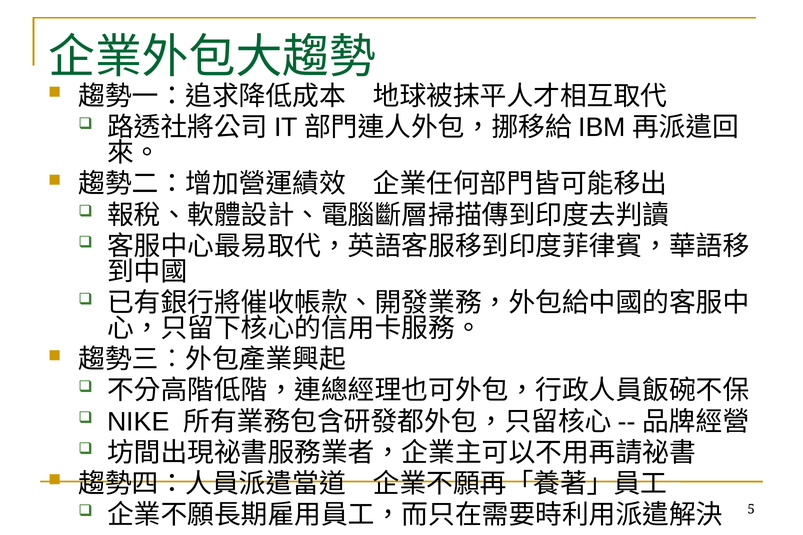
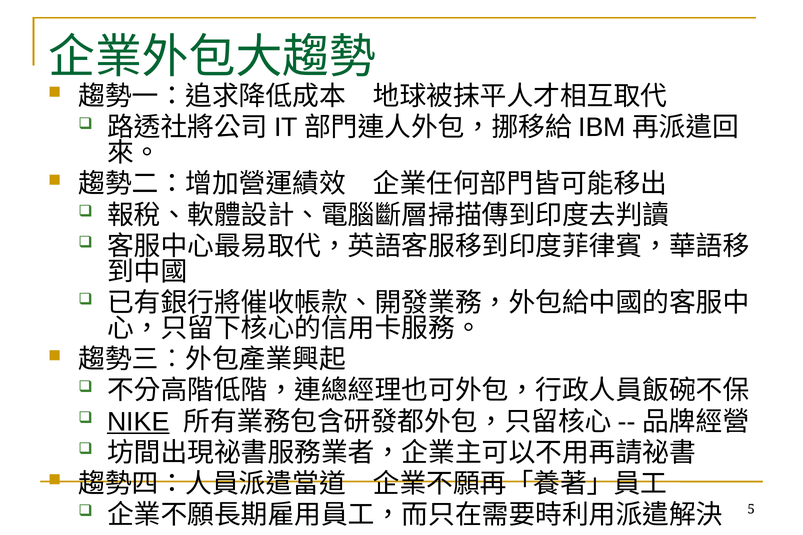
NIKE underline: none -> present (138, 422)
